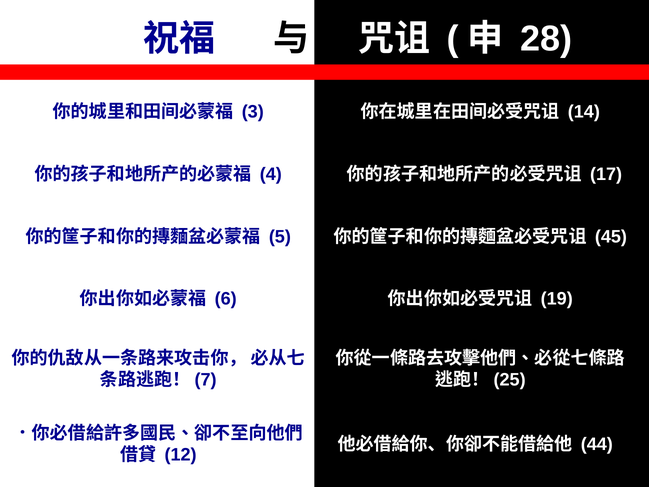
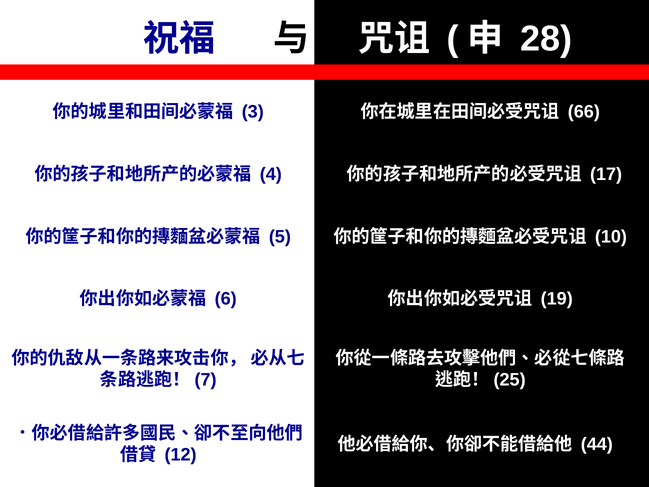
14: 14 -> 66 (584, 112)
45: 45 -> 10 (611, 236)
